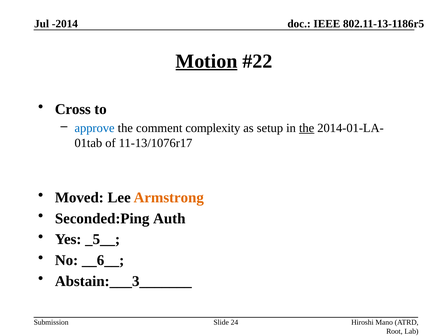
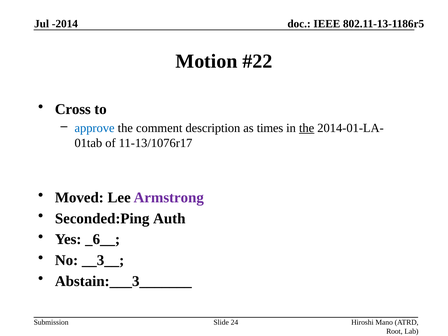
Motion underline: present -> none (207, 61)
complexity: complexity -> description (213, 128)
setup: setup -> times (270, 128)
Armstrong colour: orange -> purple (169, 198)
_5__: _5__ -> _6__ (103, 239)
__6__: __6__ -> __3__ (103, 260)
